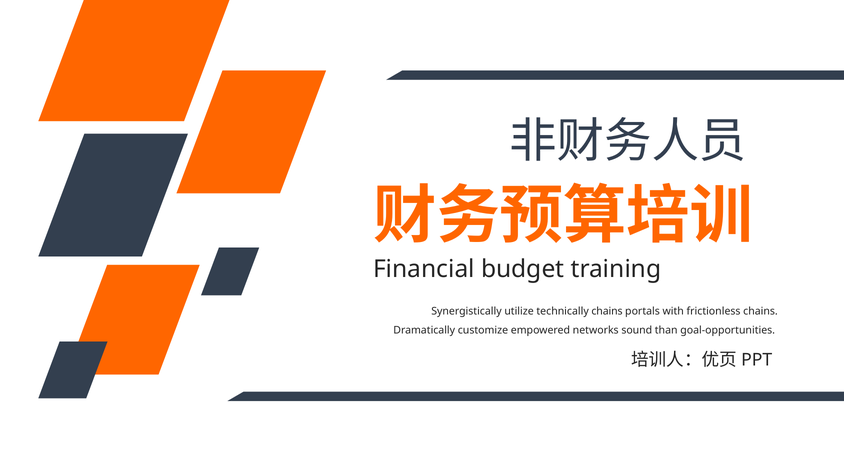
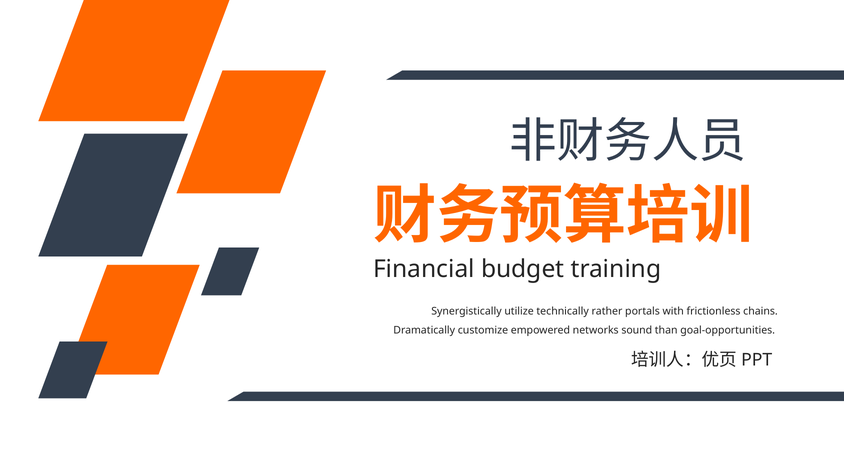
technically chains: chains -> rather (607, 311)
